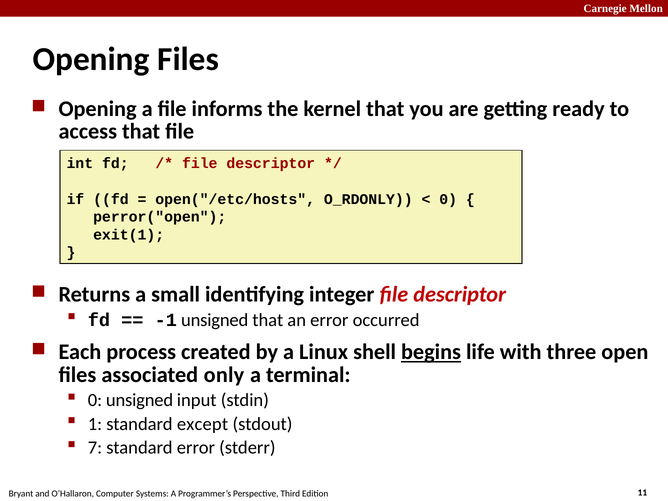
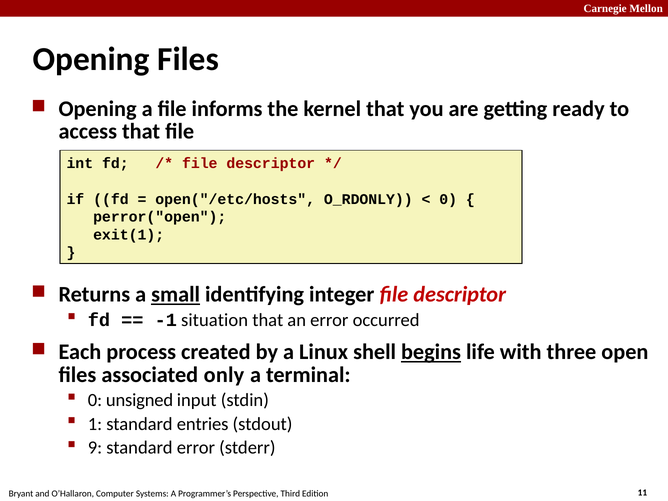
small underline: none -> present (176, 295)
-1 unsigned: unsigned -> situation (215, 320)
except: except -> entries (203, 424)
7: 7 -> 9 (95, 448)
